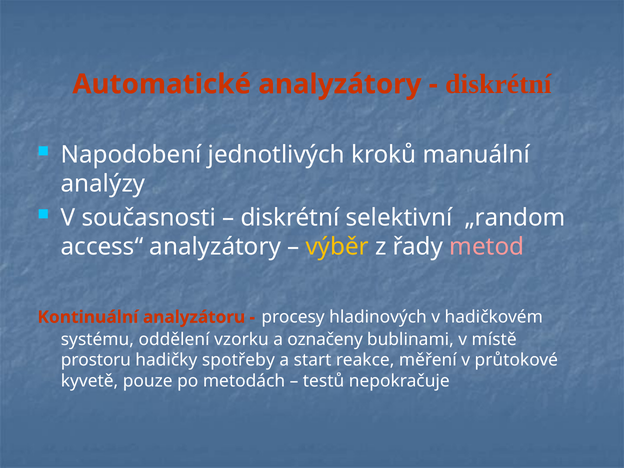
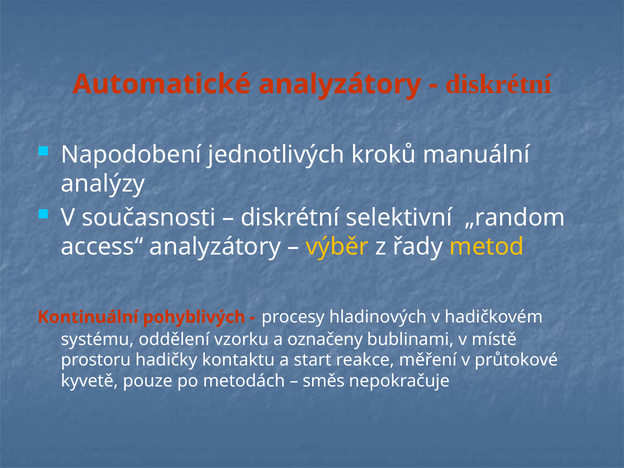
metod colour: pink -> yellow (487, 247)
analyzátoru: analyzátoru -> pohyblivých (194, 317)
spotřeby: spotřeby -> kontaktu (238, 360)
testů: testů -> směs (324, 381)
